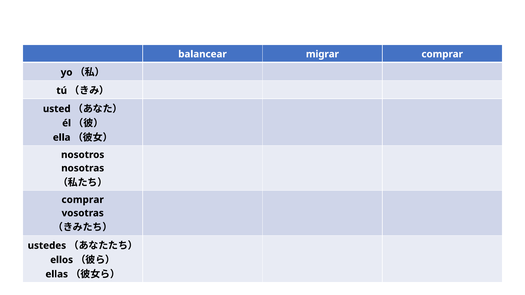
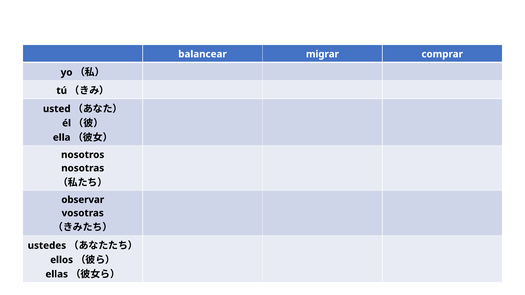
comprar: comprar -> observar (83, 200)
